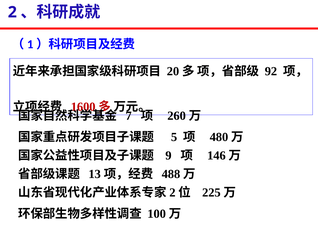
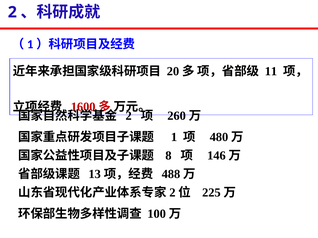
92: 92 -> 11 (271, 71)
7: 7 -> 2 (129, 116)
5: 5 -> 1 (174, 137)
9: 9 -> 8 (168, 156)
